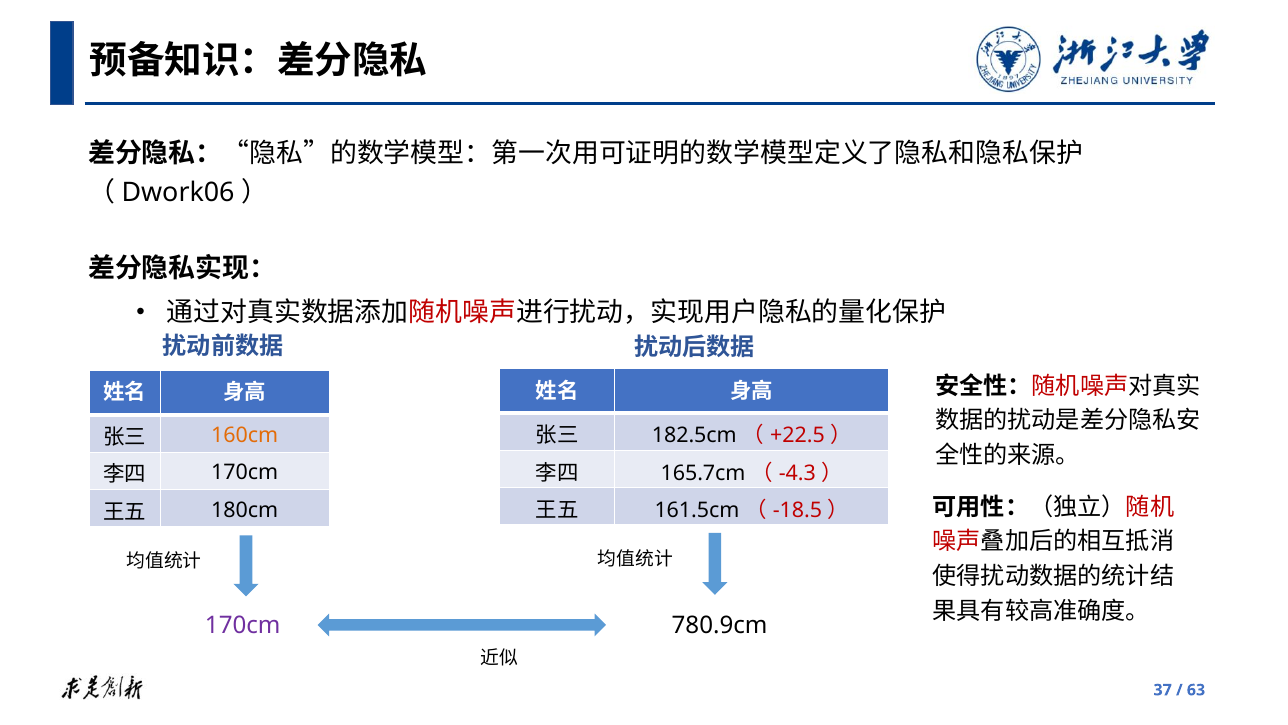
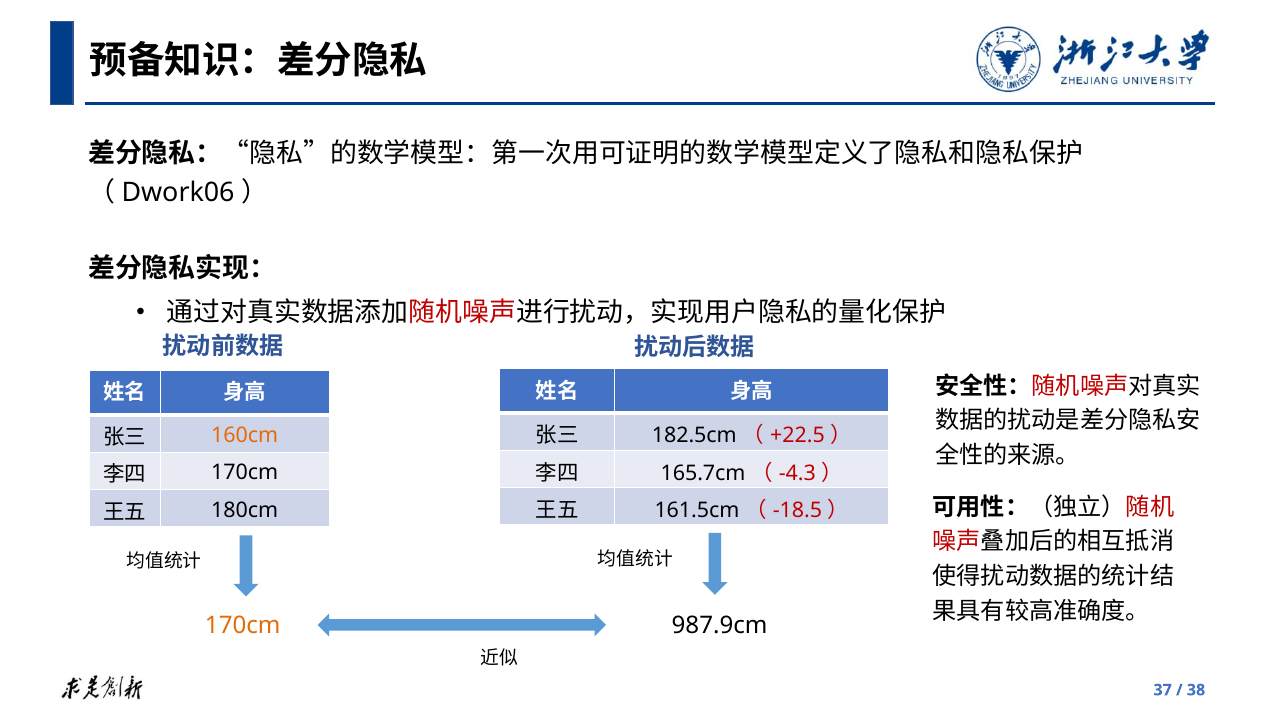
170cm colour: purple -> orange (243, 625)
780.9cm: 780.9cm -> 987.9cm (720, 626)
63: 63 -> 38 (1196, 690)
